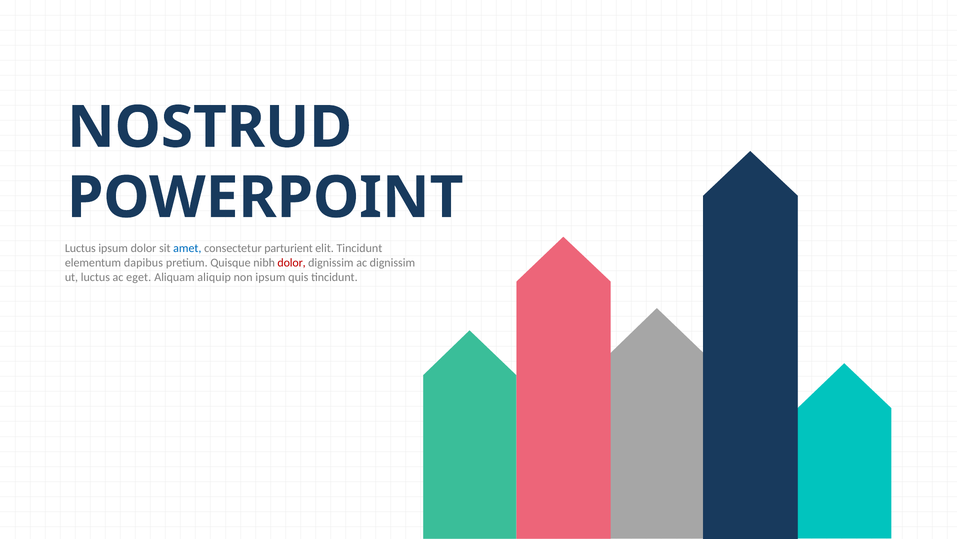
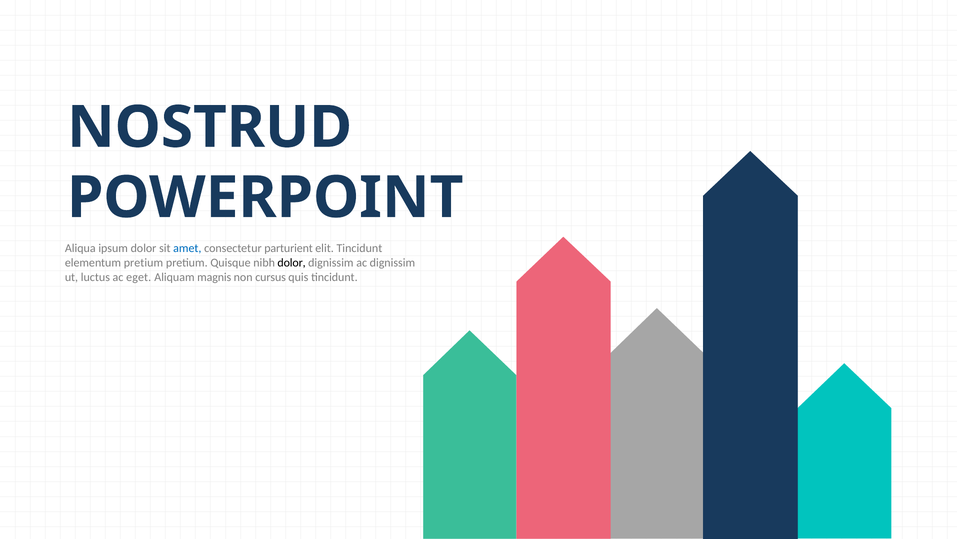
Luctus: Luctus -> Aliqua (80, 248)
elementum dapibus: dapibus -> pretium (143, 262)
dolor colour: red -> black (292, 262)
aliquip: aliquip -> magnis (214, 277)
non ipsum: ipsum -> cursus (271, 277)
